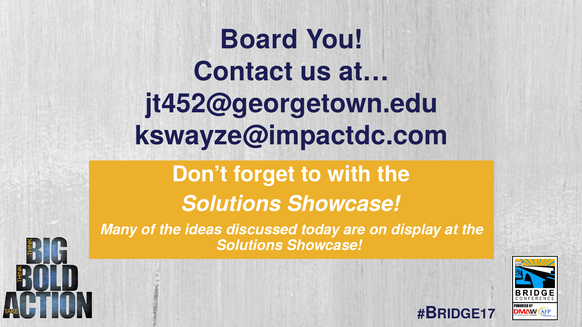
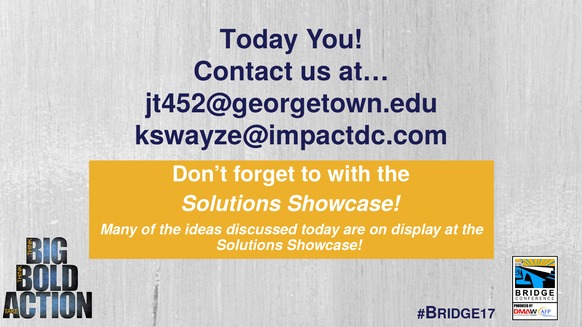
Board: Board -> Today (259, 40)
